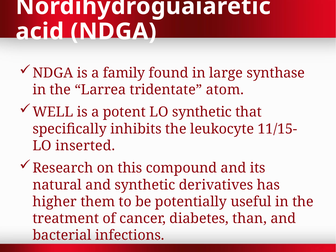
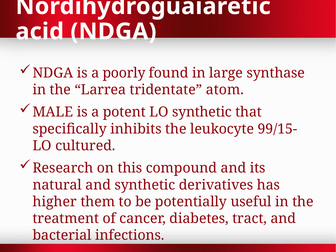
family: family -> poorly (124, 73)
WELL: WELL -> MALE (53, 112)
11/15-: 11/15- -> 99/15- (277, 129)
inserted: inserted -> cultured (85, 146)
than: than -> tract (250, 218)
